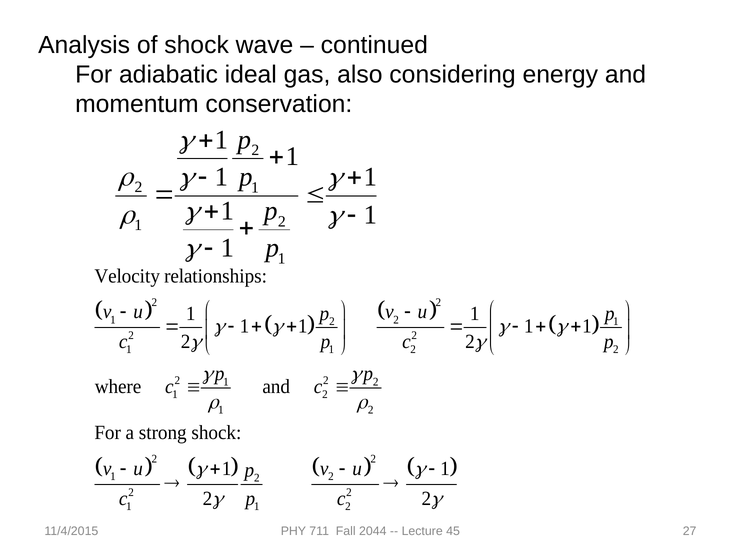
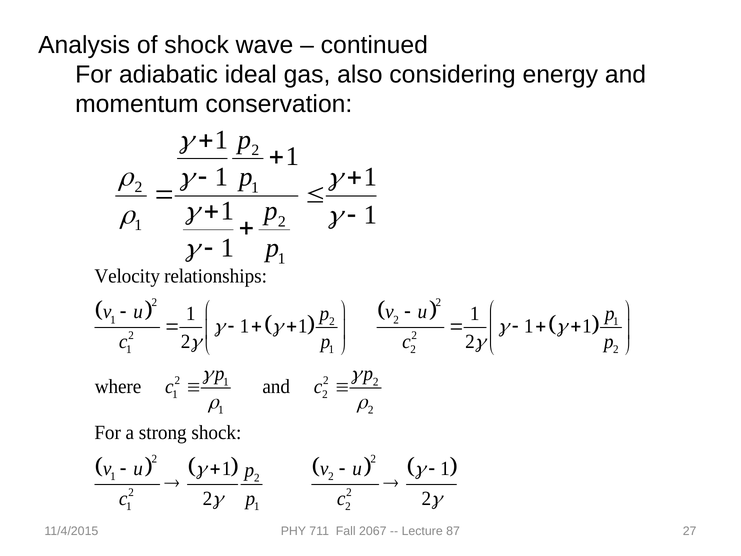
2044: 2044 -> 2067 (373, 531)
45: 45 -> 87 (453, 531)
